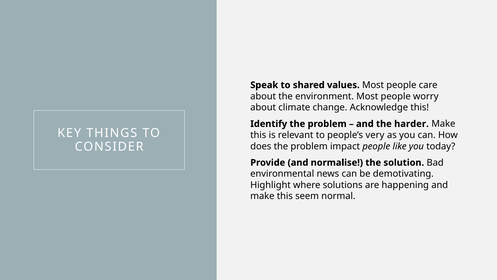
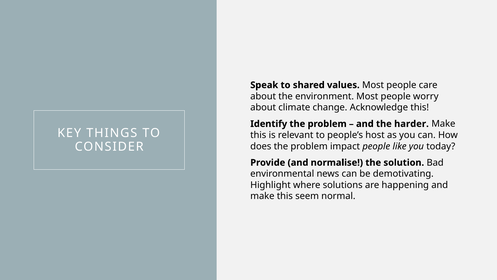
very: very -> host (375, 135)
